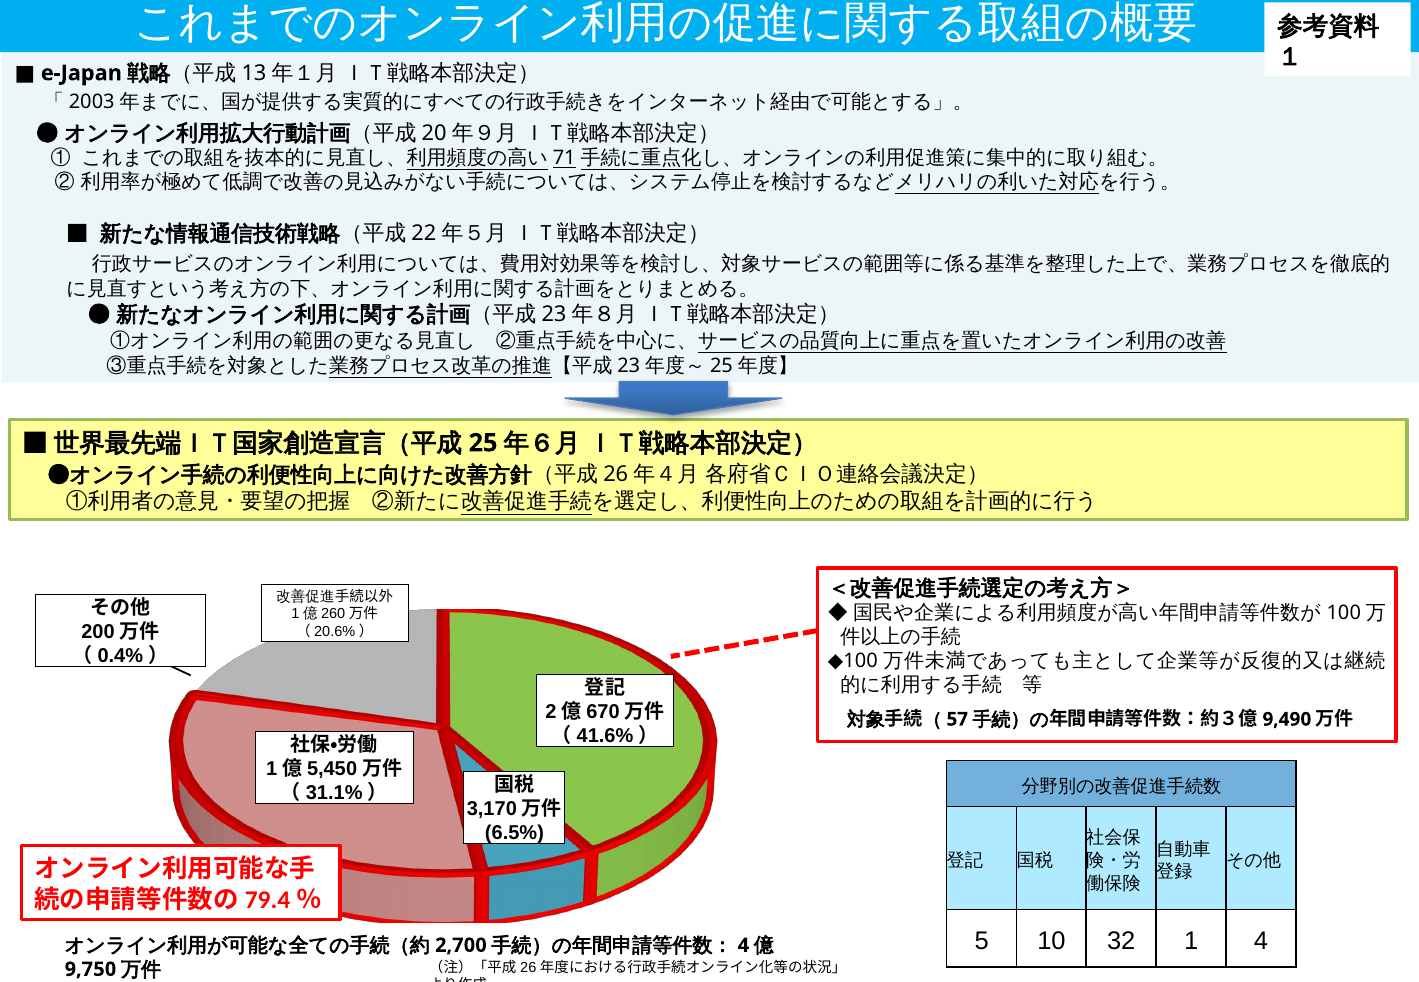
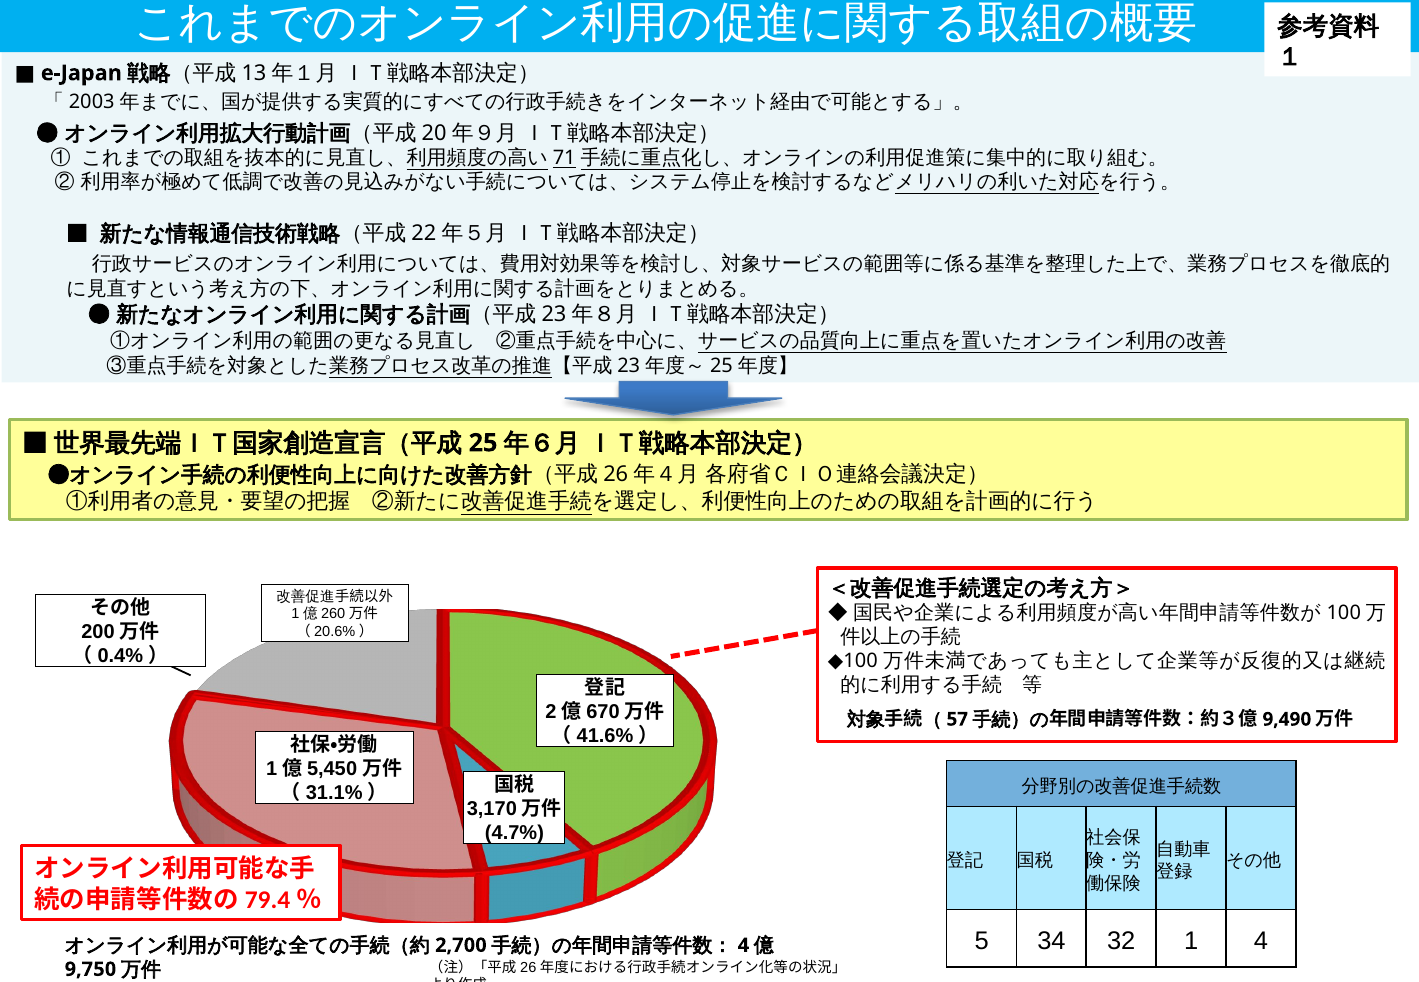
6.5%: 6.5% -> 4.7% (514, 833)
10: 10 -> 34 (1051, 942)
